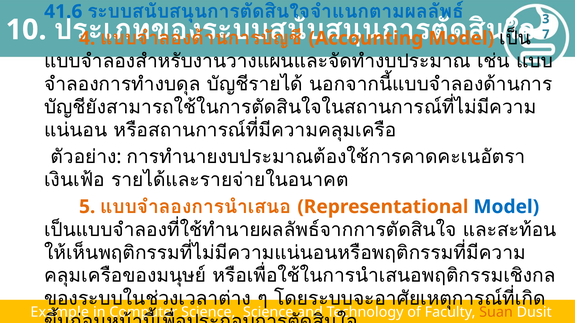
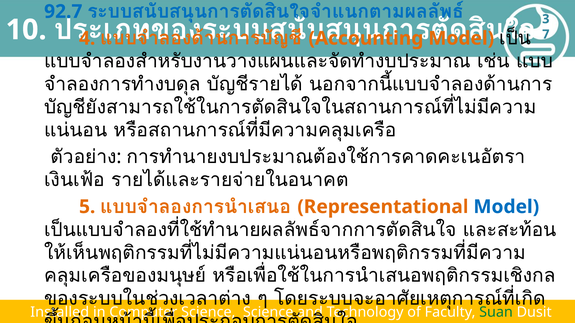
41.6: 41.6 -> 92.7 (63, 12)
Example: Example -> Installed (60, 313)
Suan colour: orange -> green (496, 313)
